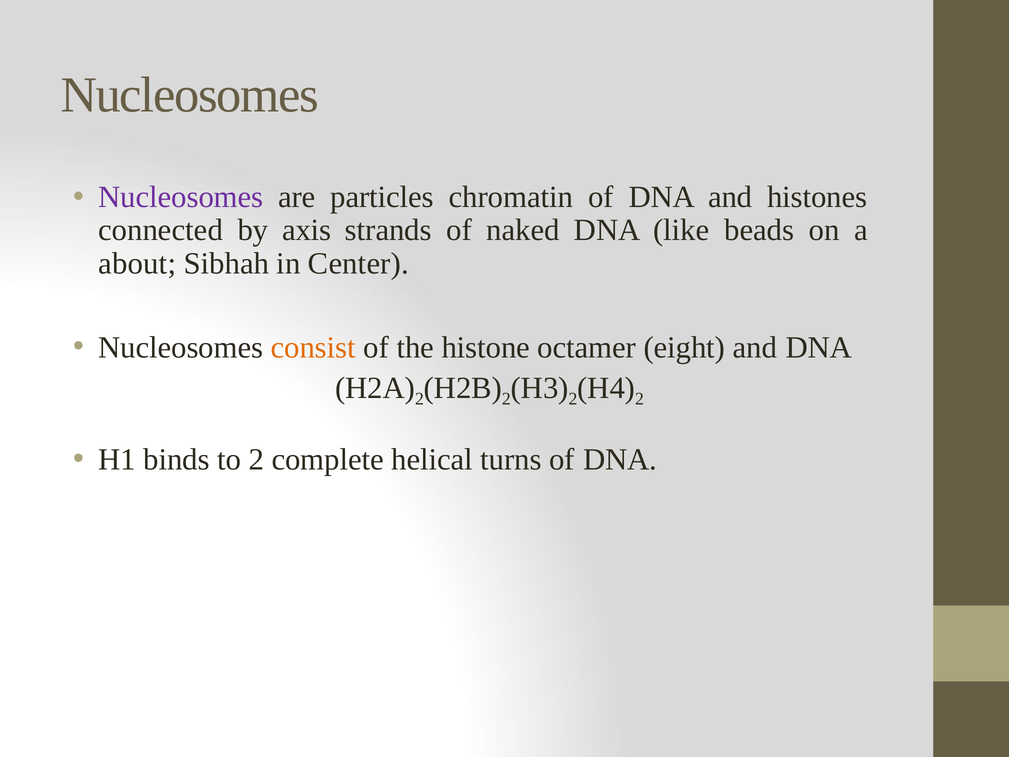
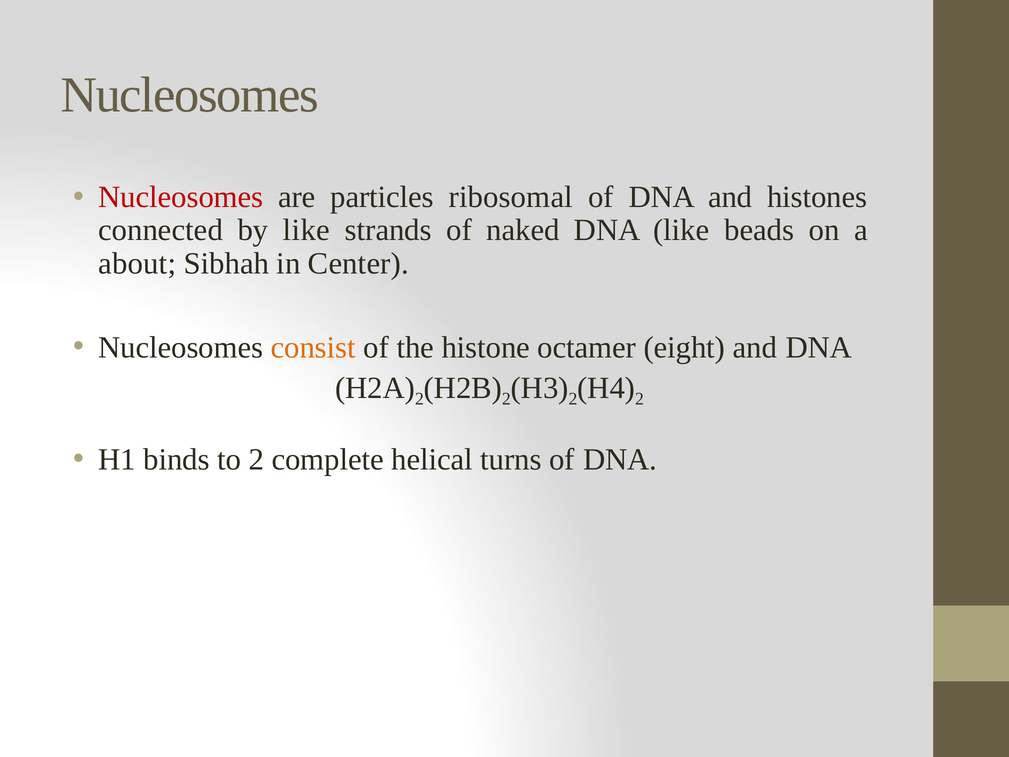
Nucleosomes colour: purple -> red (181, 197)
chromatin: chromatin -> ribosomal (511, 197)
by axis: axis -> like (307, 230)
